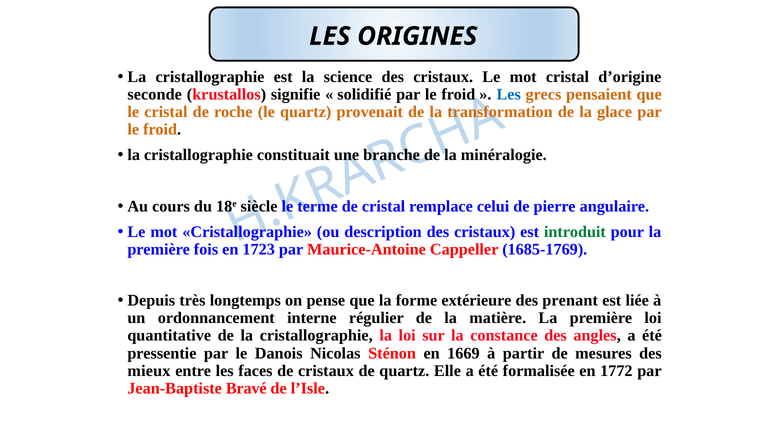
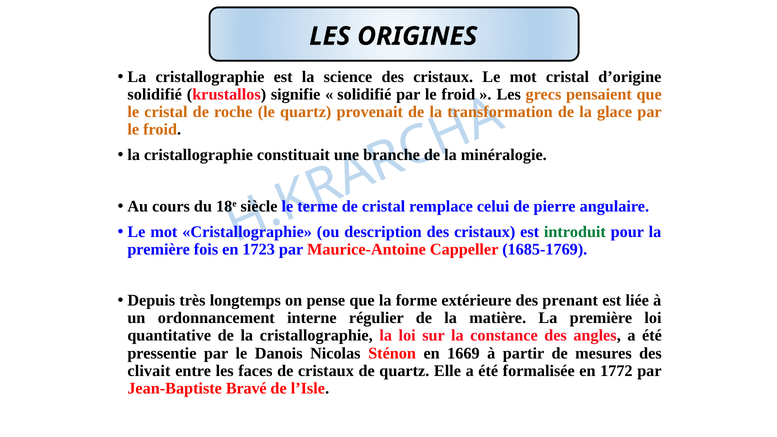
seconde: seconde -> solidifié (155, 95)
Les colour: blue -> black (509, 95)
mieux: mieux -> clivait (149, 371)
